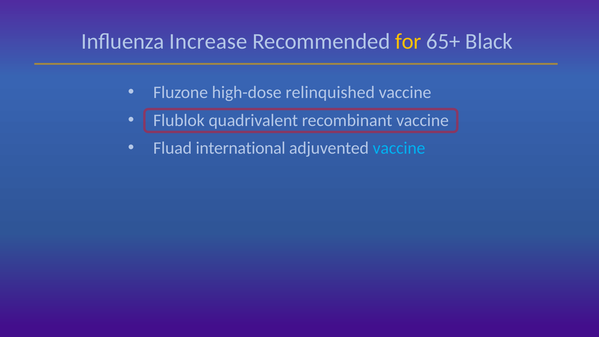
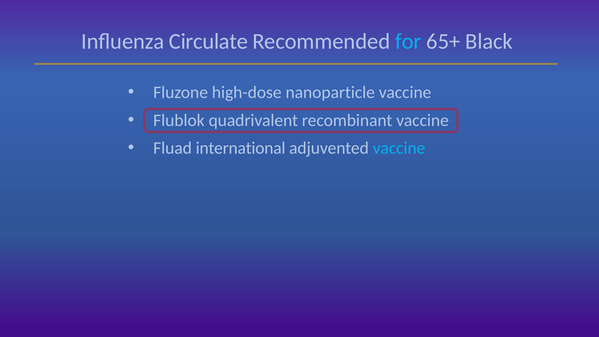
Increase: Increase -> Circulate (208, 41)
for colour: yellow -> light blue (408, 41)
relinquished: relinquished -> nanoparticle (330, 93)
